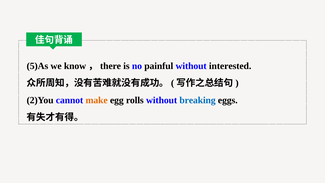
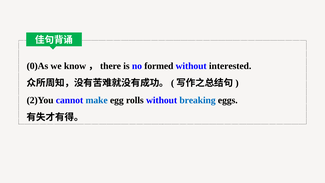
5)As: 5)As -> 0)As (37, 66)
painful: painful -> formed (159, 66)
make colour: orange -> blue (97, 100)
